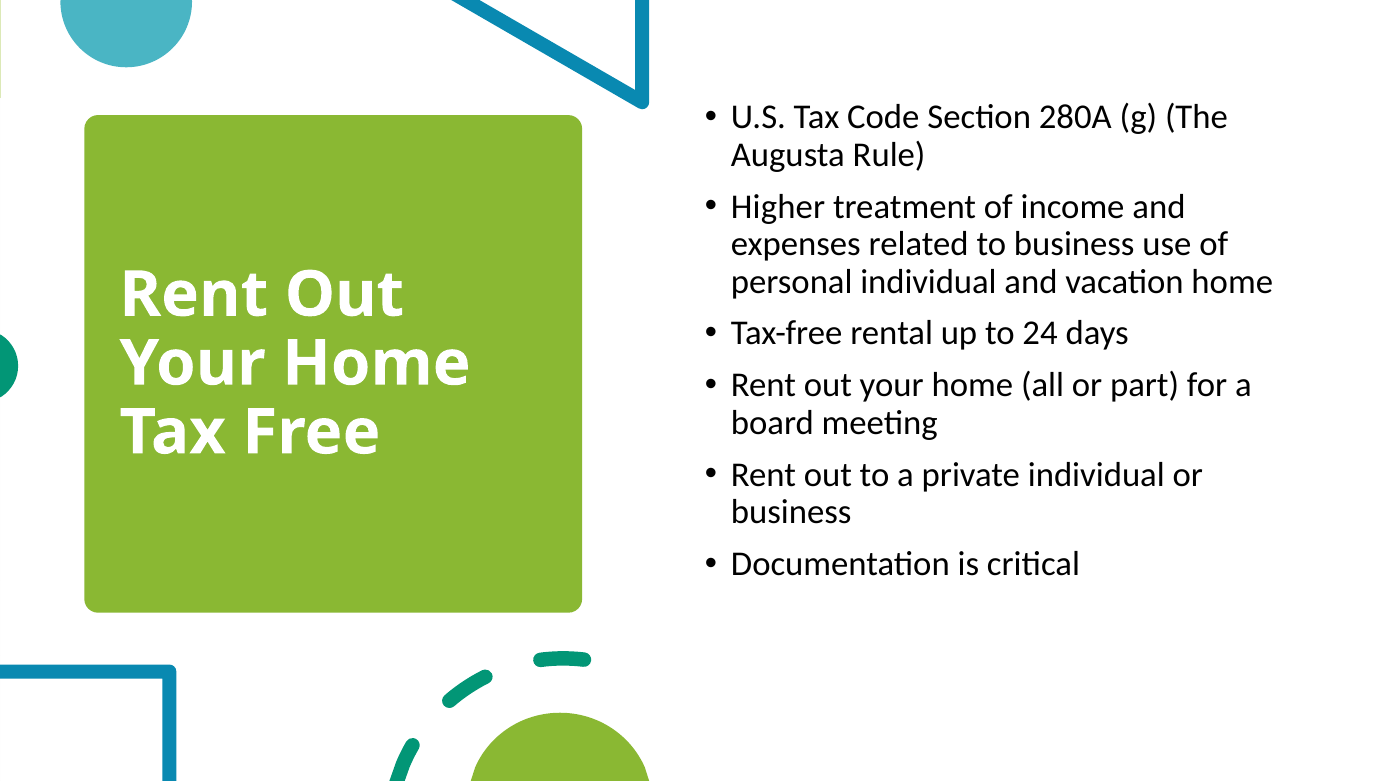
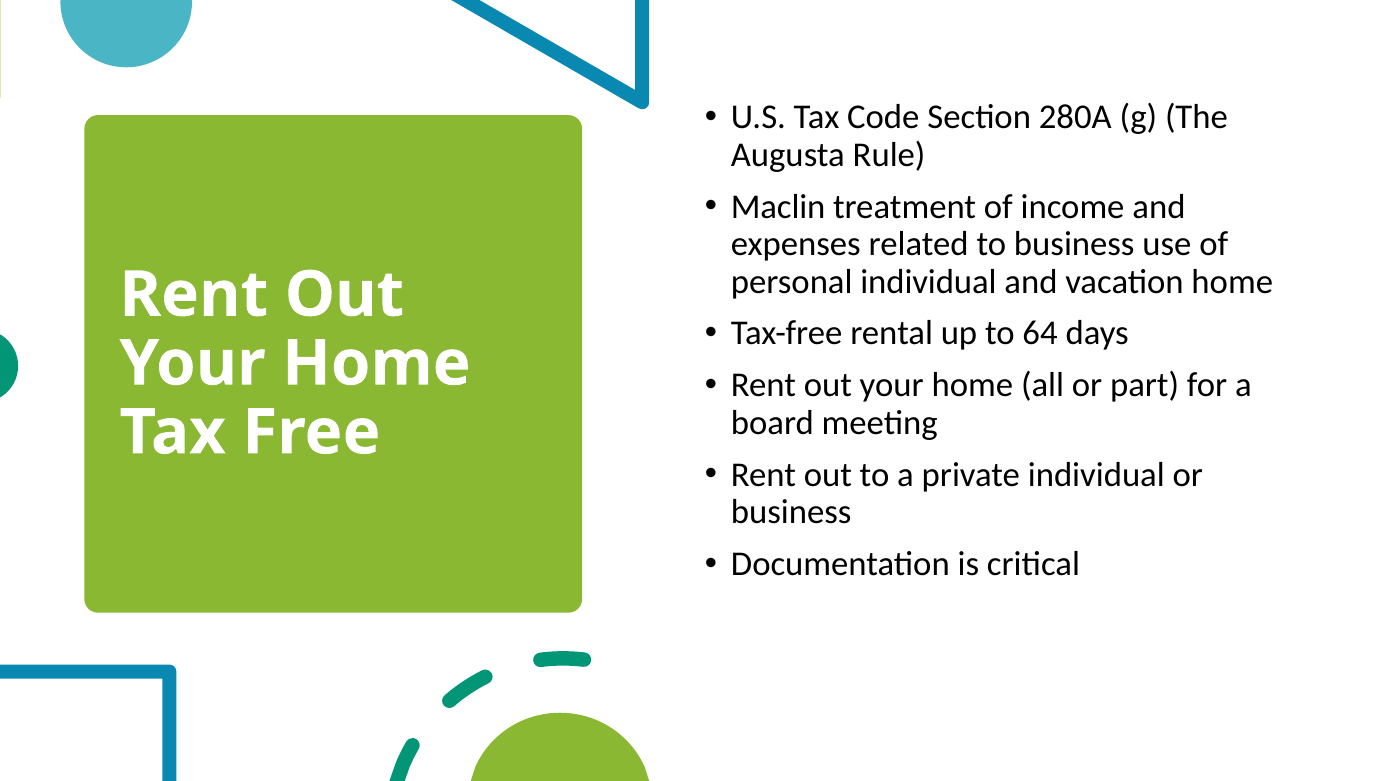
Higher: Higher -> Maclin (778, 207)
24: 24 -> 64 (1040, 334)
